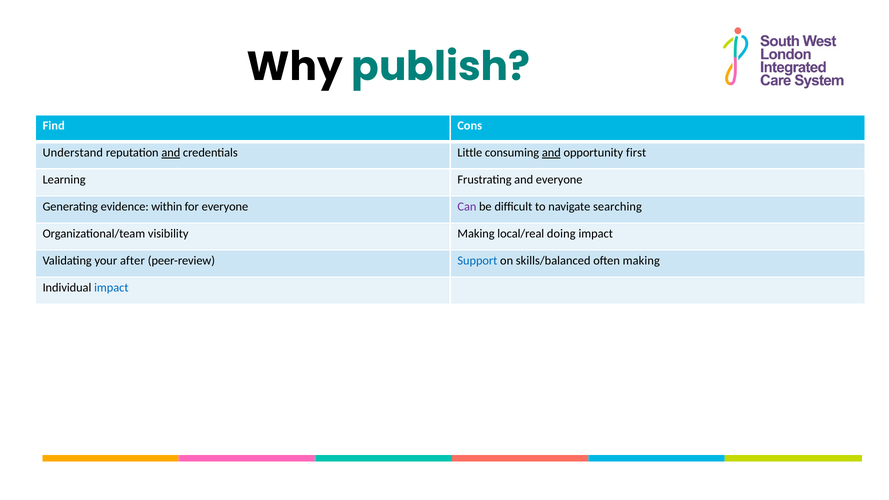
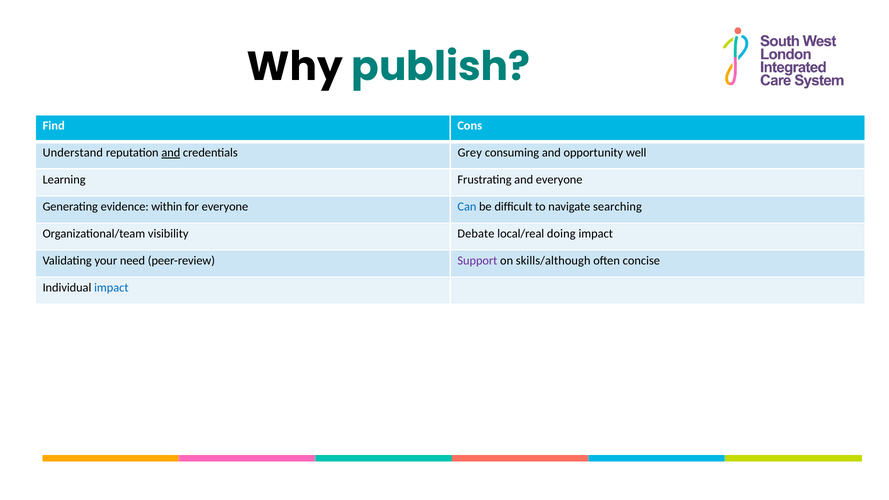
Little: Little -> Grey (470, 153)
and underline: present -> none (551, 153)
first: first -> well (636, 153)
Can colour: purple -> blue (467, 207)
visibility Making: Making -> Debate (476, 234)
after: after -> need (133, 261)
Support colour: blue -> purple (477, 261)
skills/balanced: skills/balanced -> skills/although (553, 261)
often making: making -> concise (641, 261)
